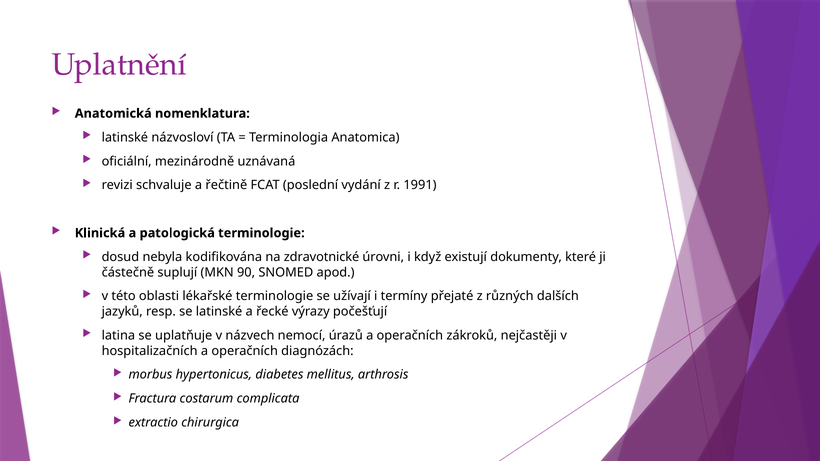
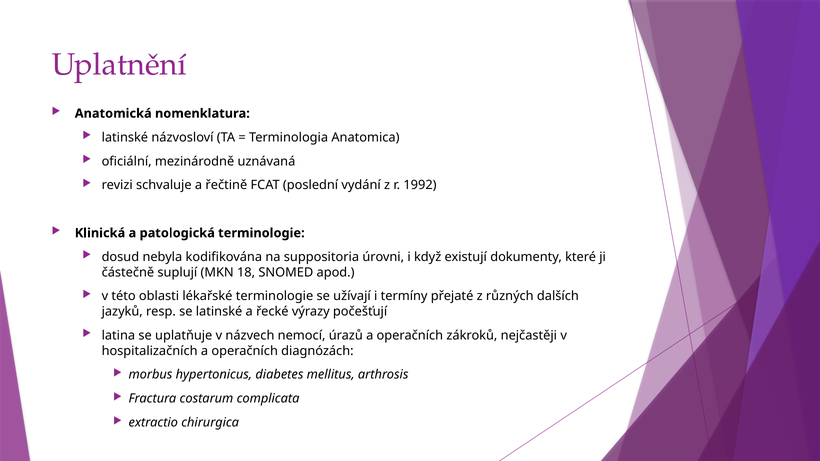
1991: 1991 -> 1992 (420, 185)
zdravotnické: zdravotnické -> suppositoria (321, 257)
90: 90 -> 18 (246, 272)
